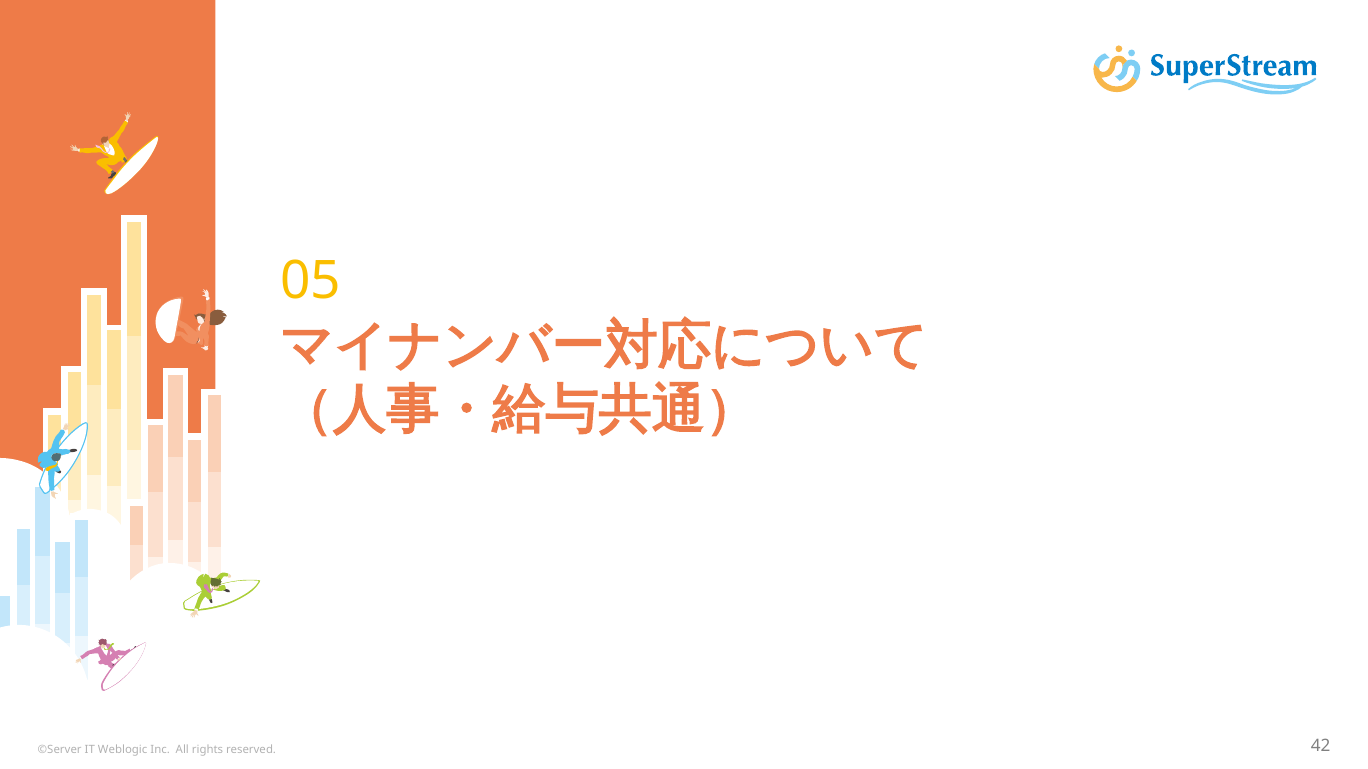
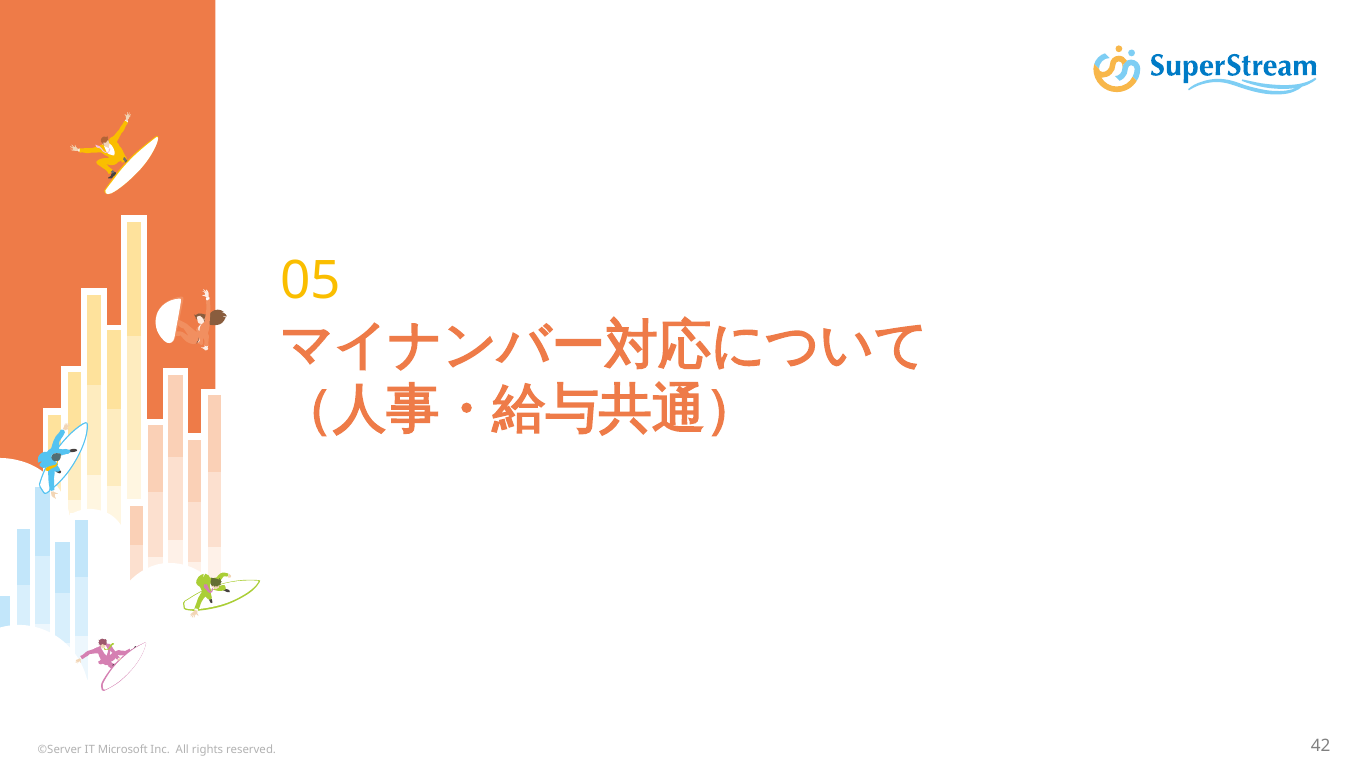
Weblogic: Weblogic -> Microsoft (123, 750)
